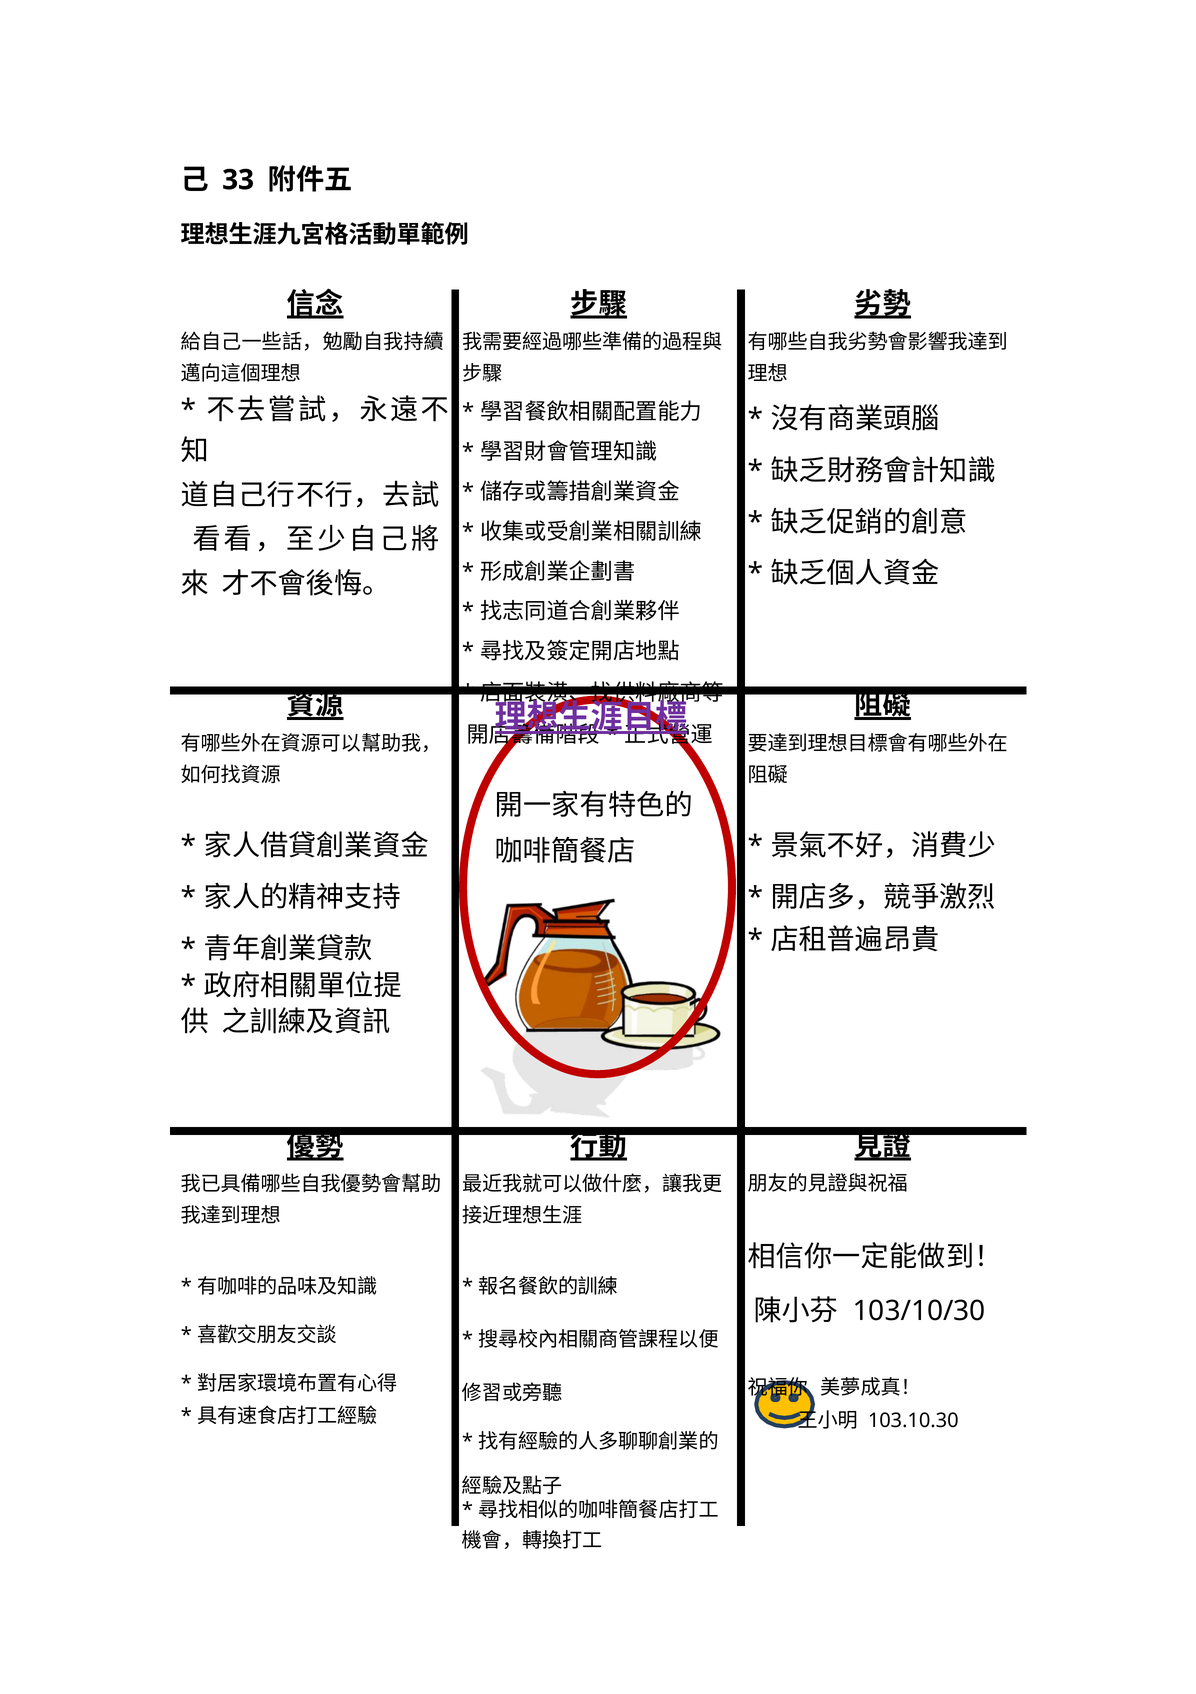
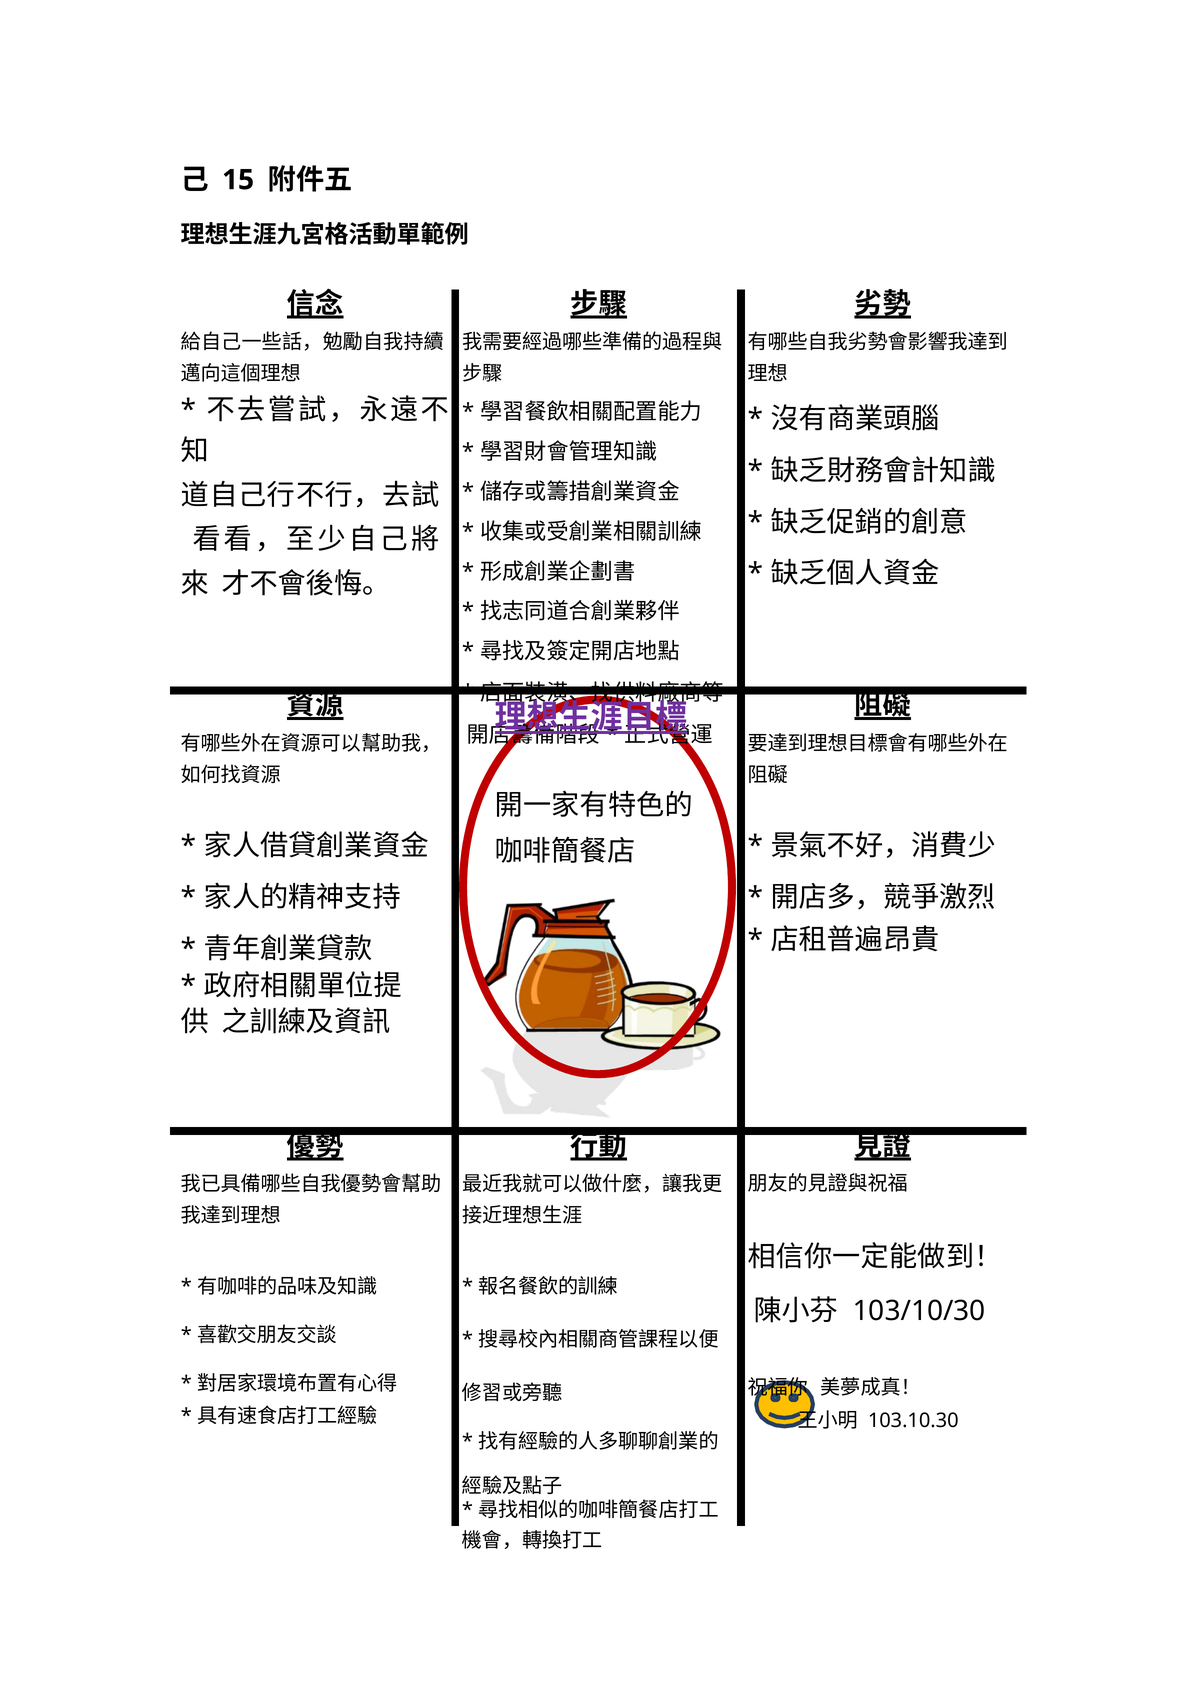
33: 33 -> 15 (238, 180)
